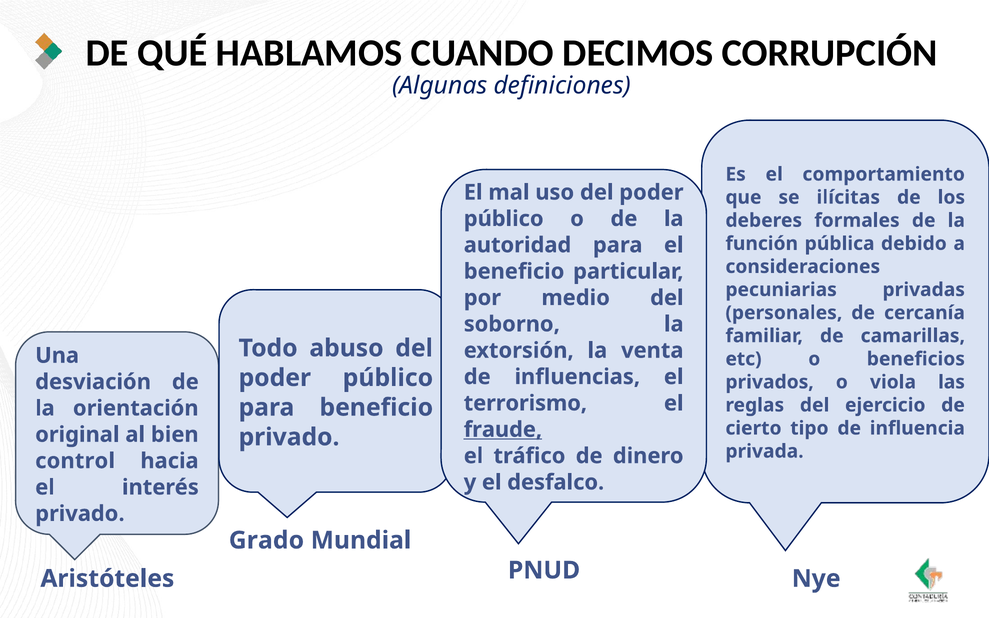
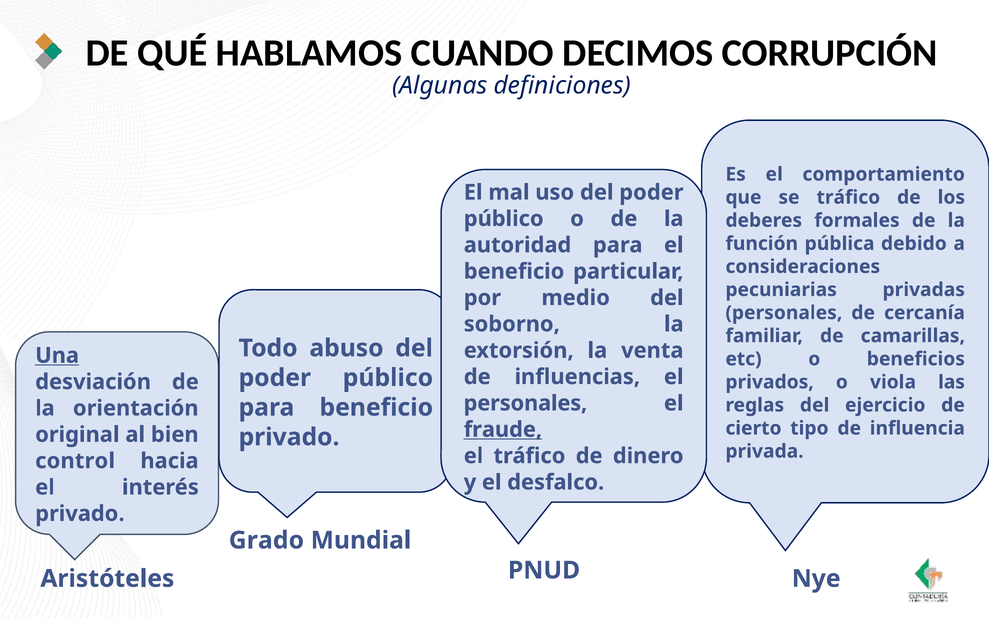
se ilícitas: ilícitas -> tráfico (848, 197)
Una underline: none -> present (57, 356)
terrorismo: terrorismo -> personales (525, 403)
